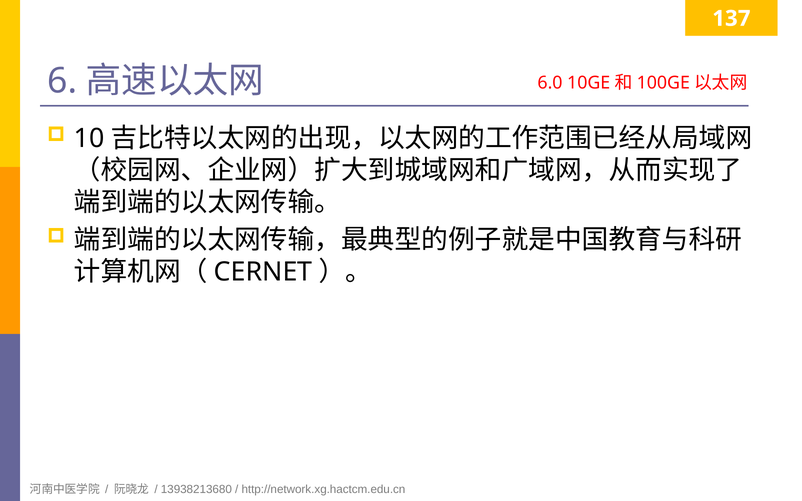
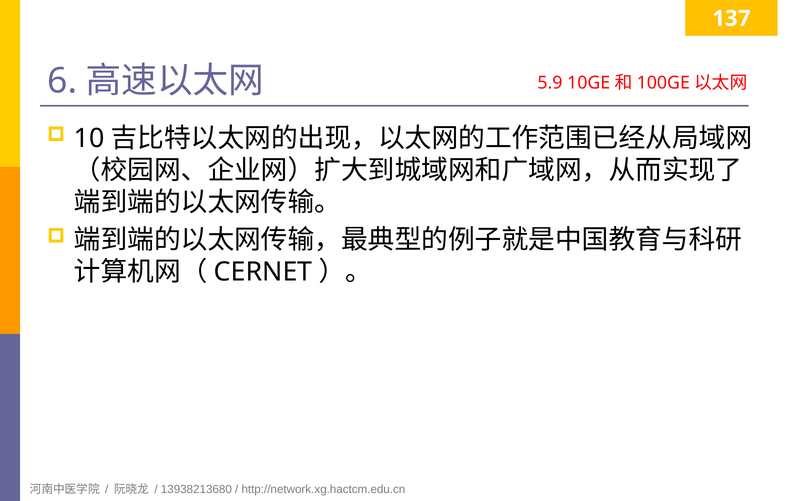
6.0: 6.0 -> 5.9 (550, 83)
